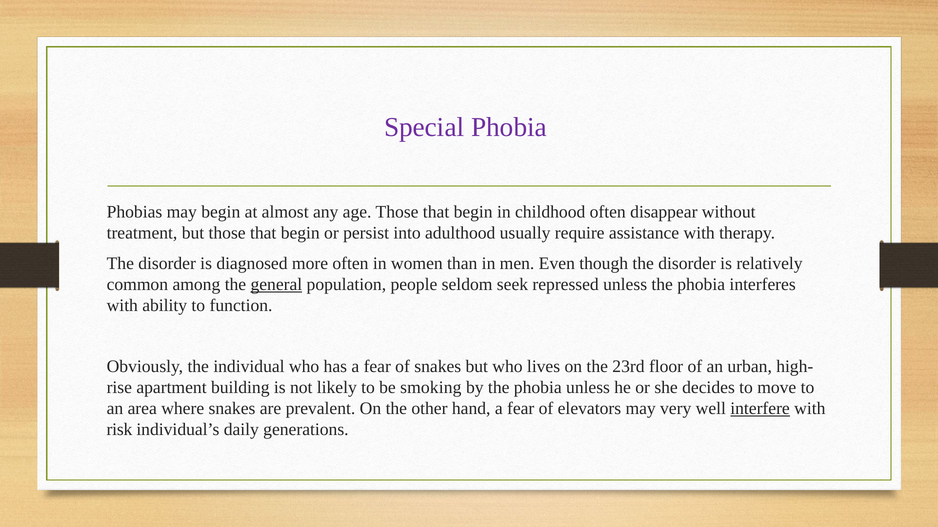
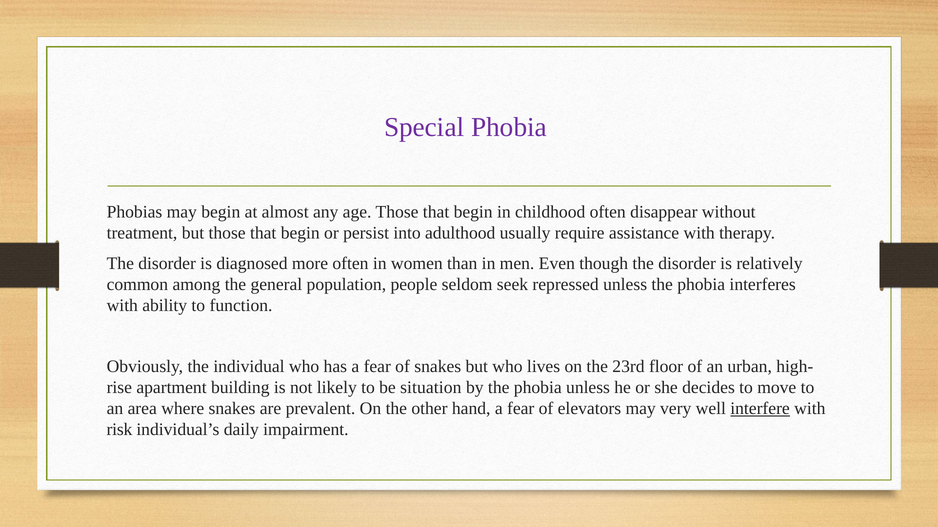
general underline: present -> none (276, 285)
smoking: smoking -> situation (431, 388)
generations: generations -> impairment (306, 430)
